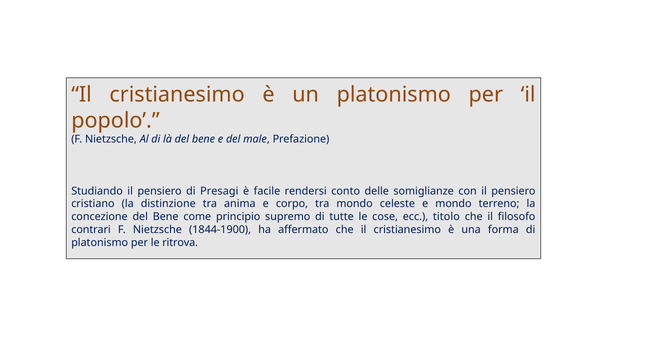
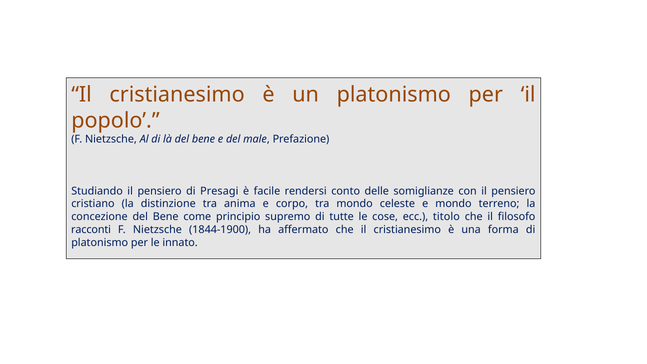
contrari: contrari -> racconti (91, 230)
ritrova: ritrova -> innato (180, 243)
